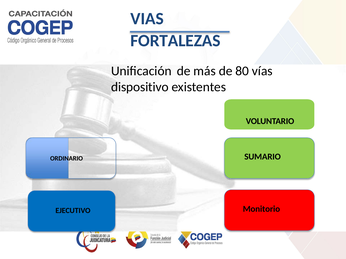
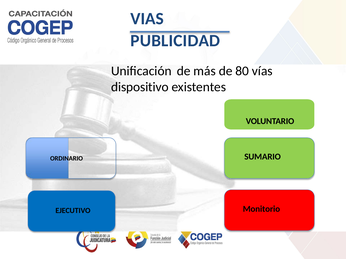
FORTALEZAS: FORTALEZAS -> PUBLICIDAD (175, 41)
